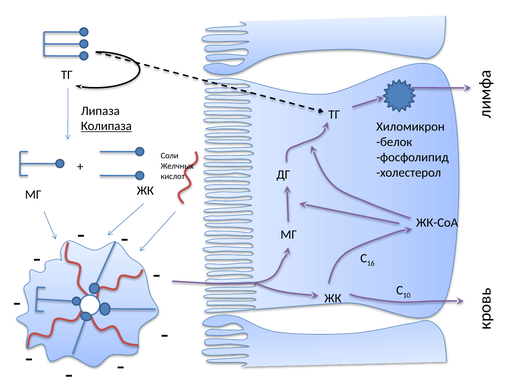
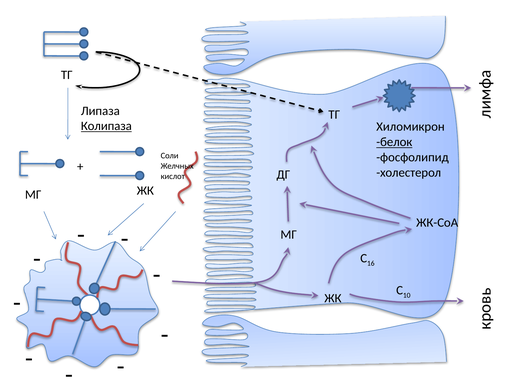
белок underline: none -> present (394, 142)
